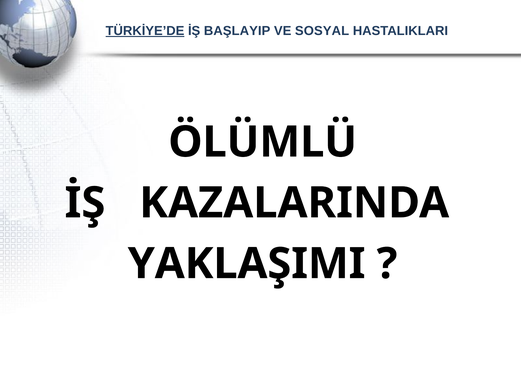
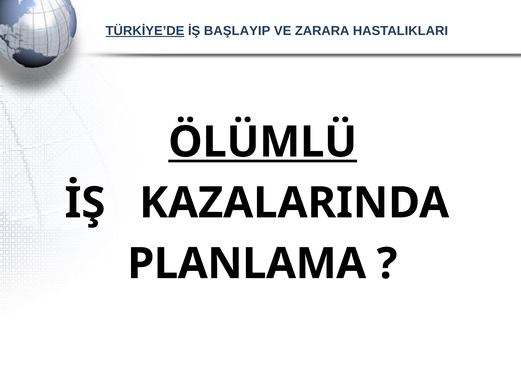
SOSYAL: SOSYAL -> ZARARA (322, 31)
ÖLÜMLÜ underline: none -> present (263, 142)
YAKLAŞIMI: YAKLAŞIMI -> PLANLAMA (247, 264)
